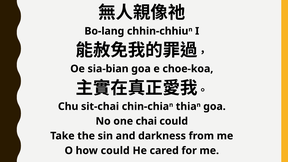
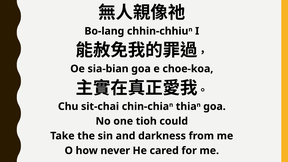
chai: chai -> tioh (146, 121)
how could: could -> never (115, 151)
